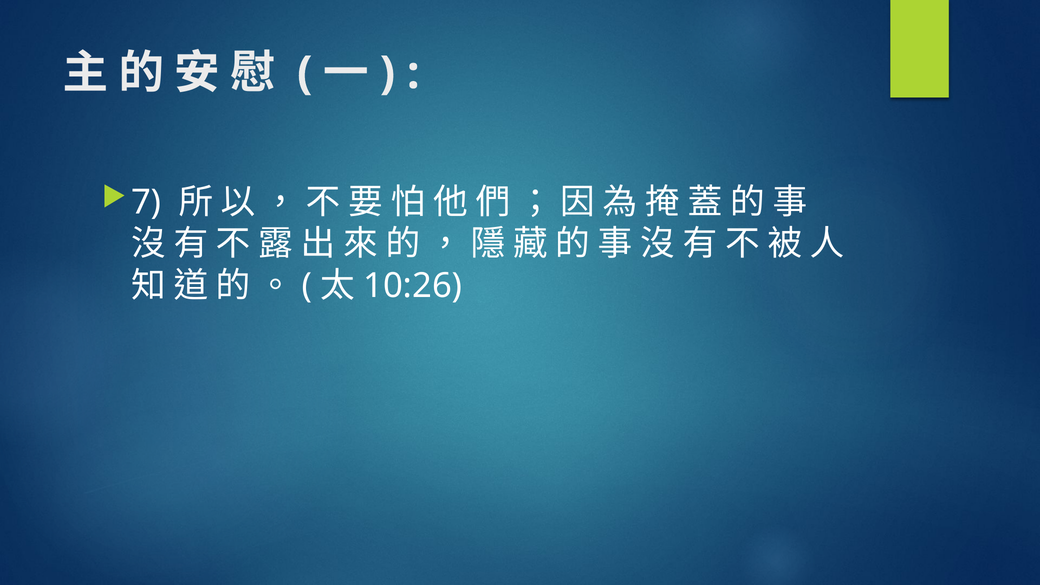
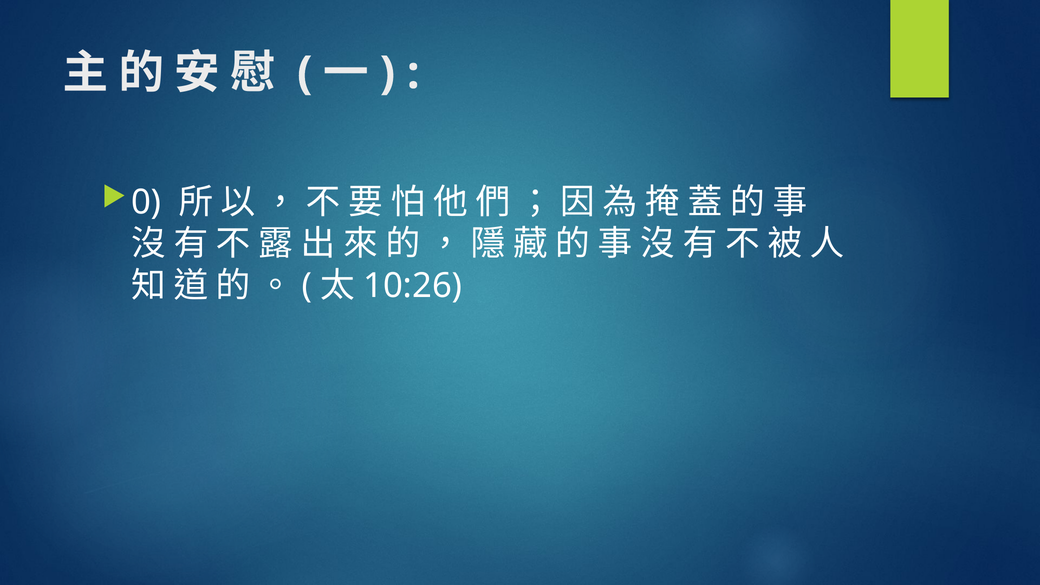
7: 7 -> 0 (146, 202)
